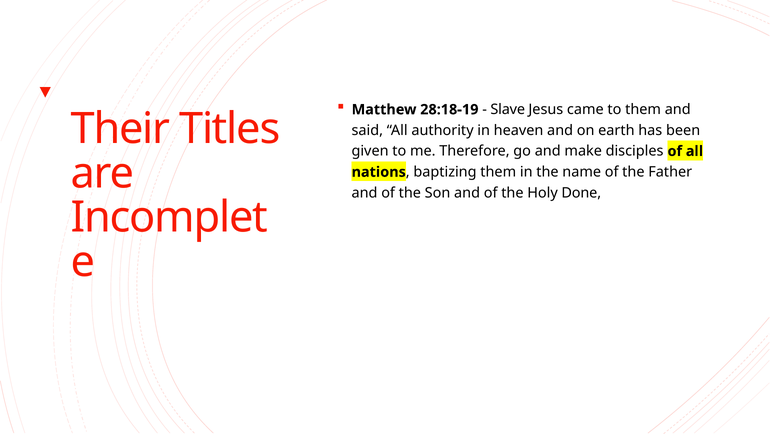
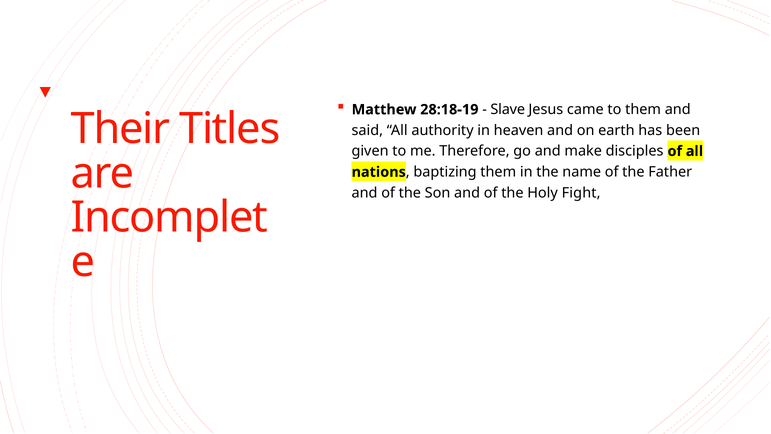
Done: Done -> Fight (581, 193)
